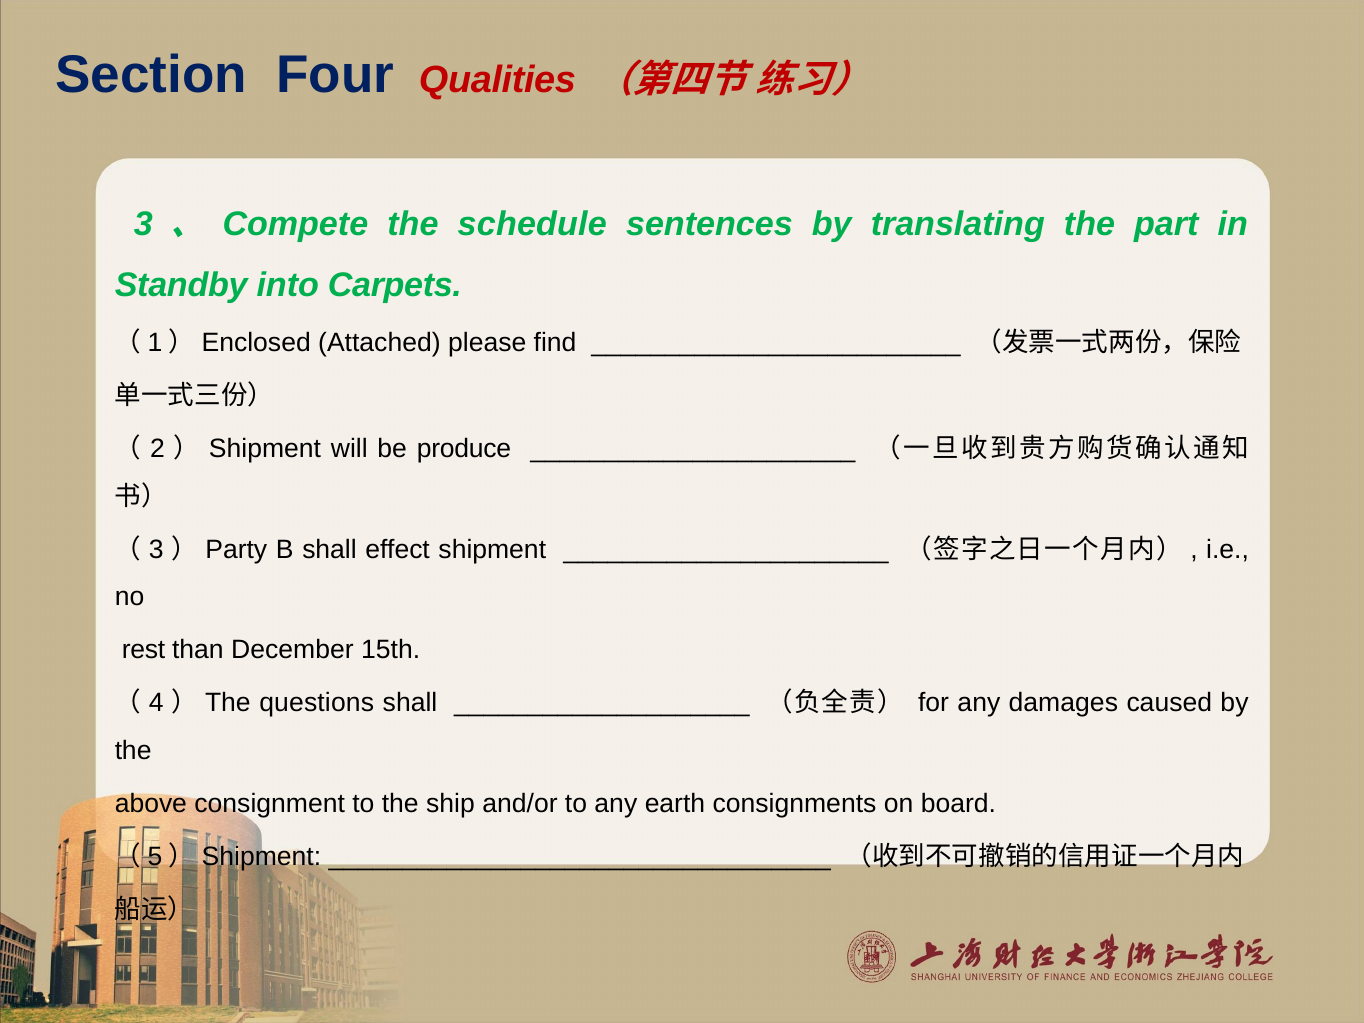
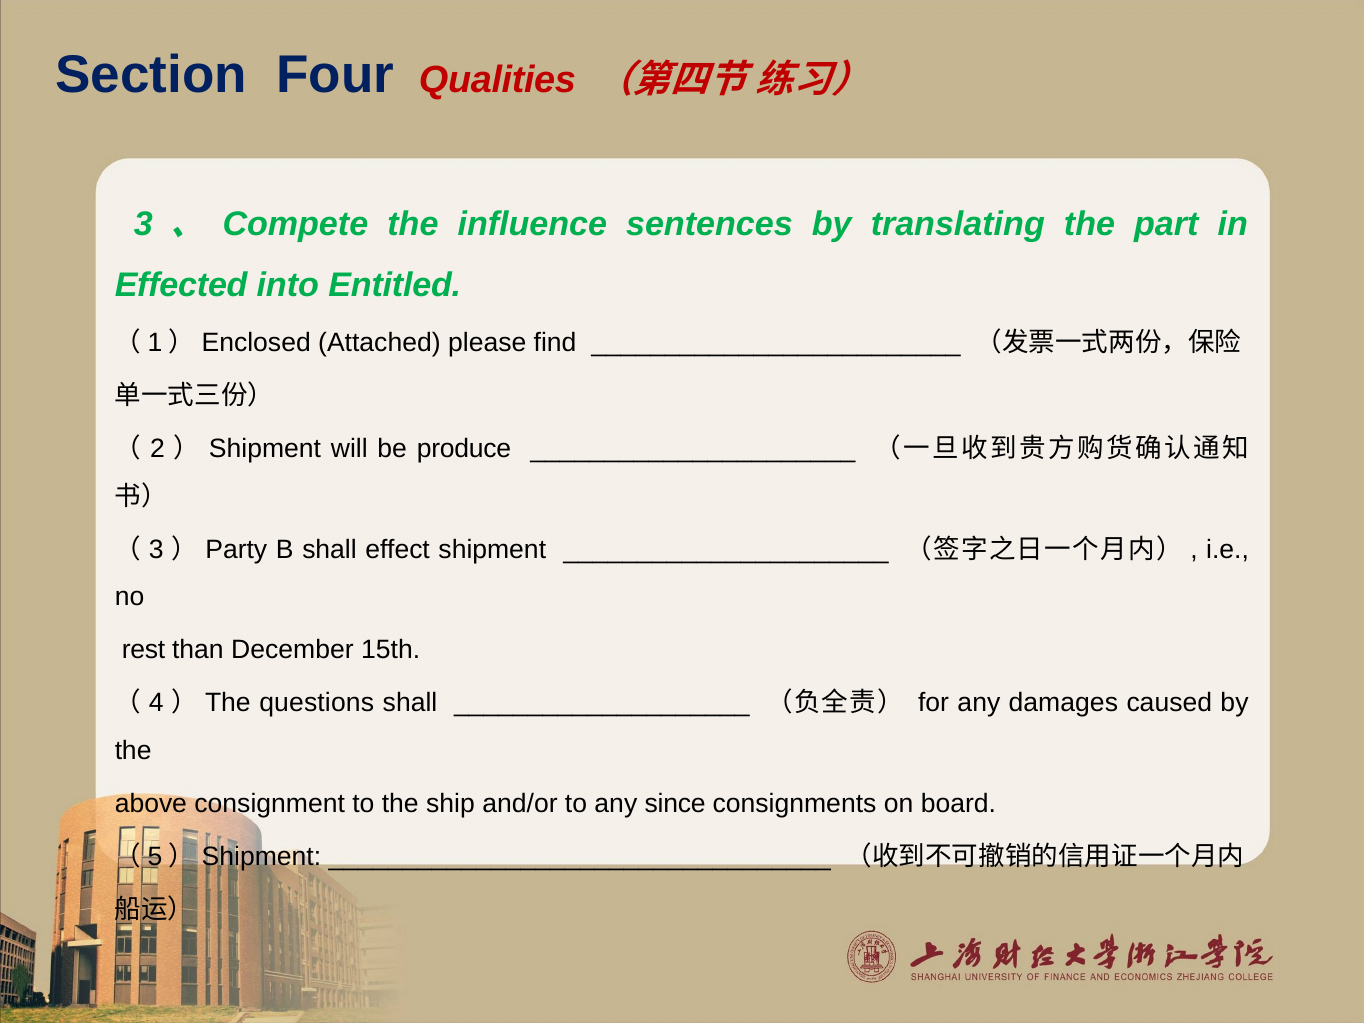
schedule: schedule -> influence (532, 224)
Standby: Standby -> Effected (181, 285)
Carpets: Carpets -> Entitled (395, 285)
earth: earth -> since (675, 804)
